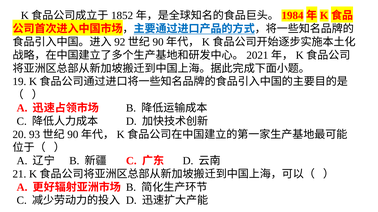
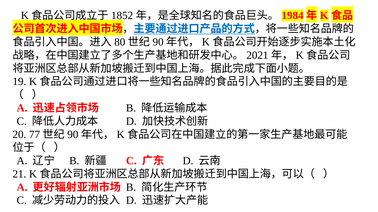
92: 92 -> 80 (120, 42)
93: 93 -> 77 (35, 135)
